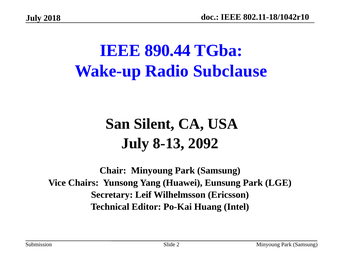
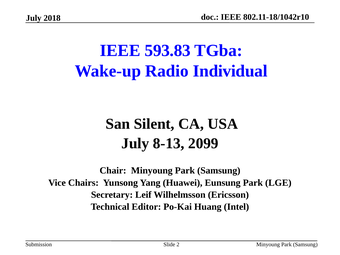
890.44: 890.44 -> 593.83 (168, 51)
Subclause: Subclause -> Individual (230, 71)
2092: 2092 -> 2099 (203, 143)
